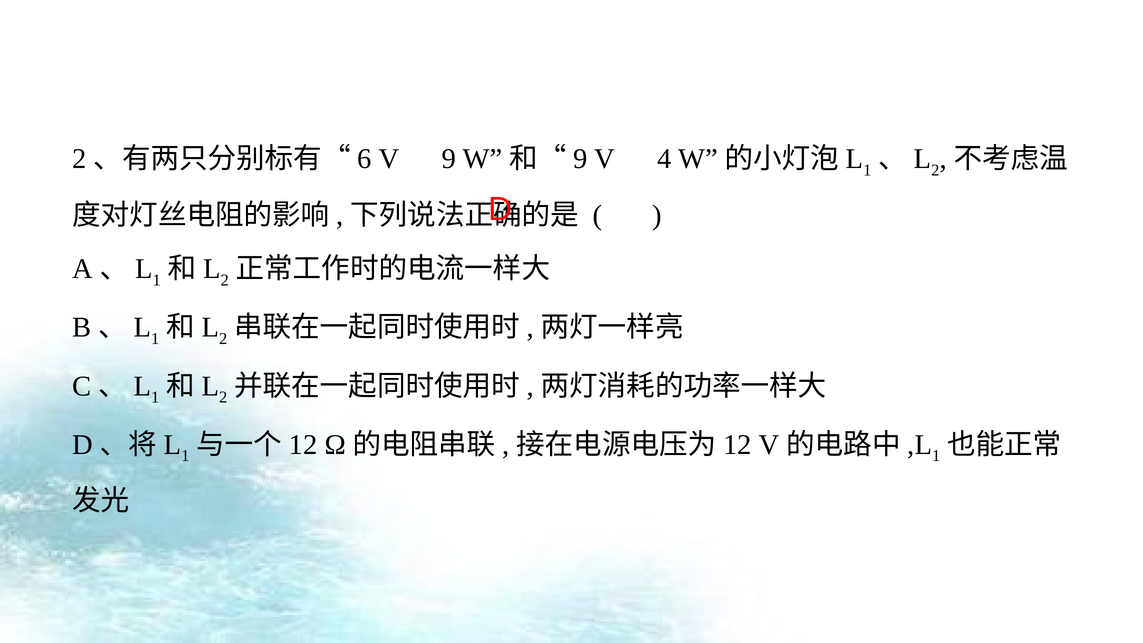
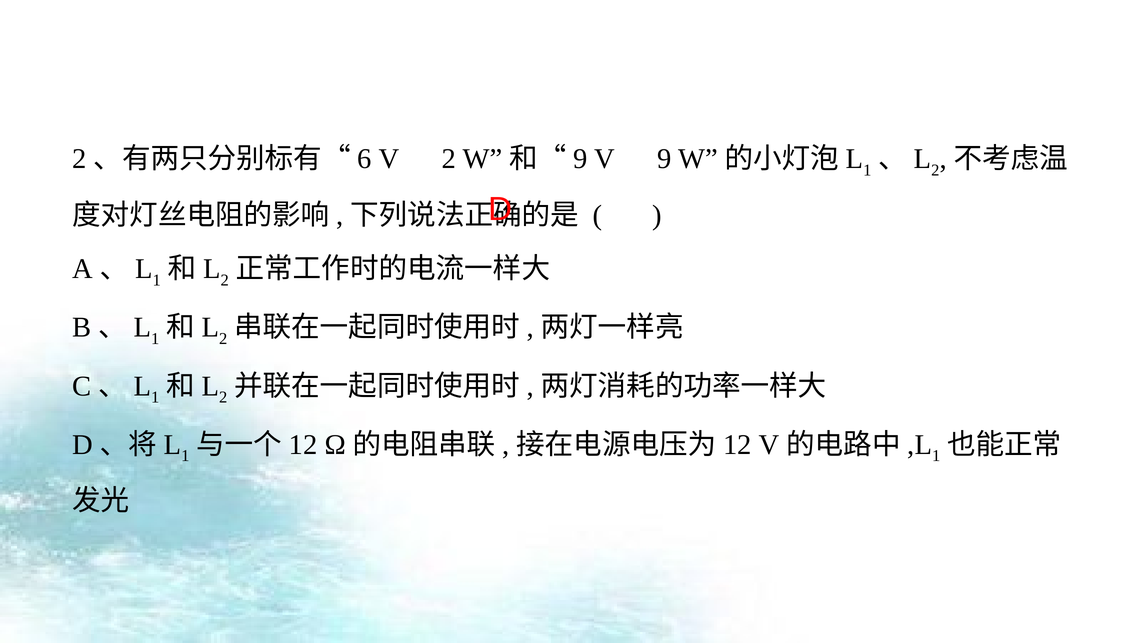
V 9: 9 -> 2 (449, 159)
4: 4 -> 9 (664, 159)
